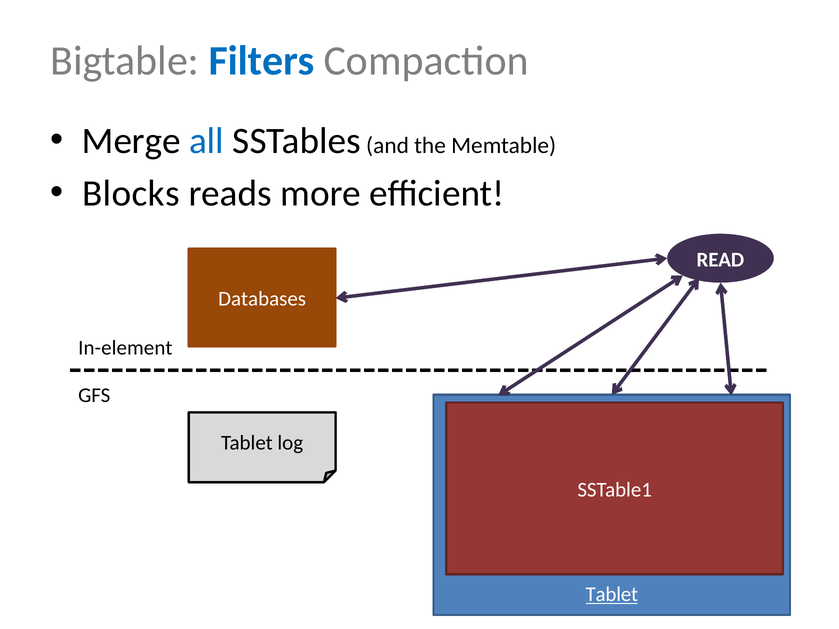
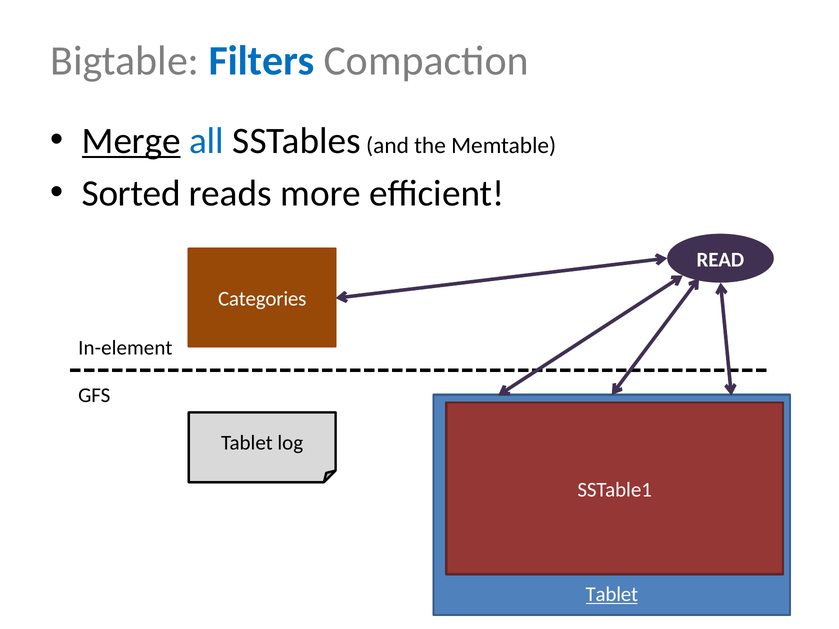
Merge underline: none -> present (131, 141)
Blocks: Blocks -> Sorted (131, 193)
Databases: Databases -> Categories (262, 299)
